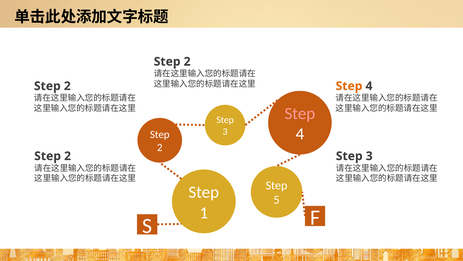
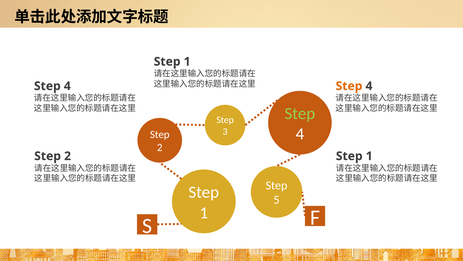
2: 2 -> 1 (187, 61)
2: 2 -> 4 (67, 86)
Step colour: pink -> light green (300, 113)
3: 3 -> 1 (369, 156)
